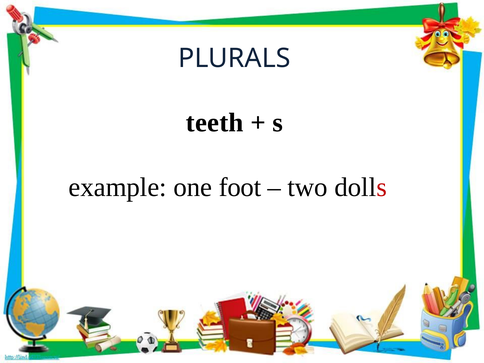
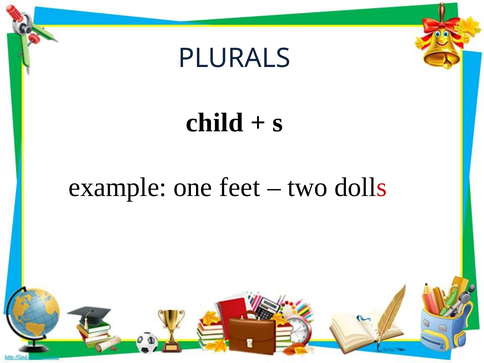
teeth: teeth -> child (215, 123)
foot: foot -> feet (240, 187)
